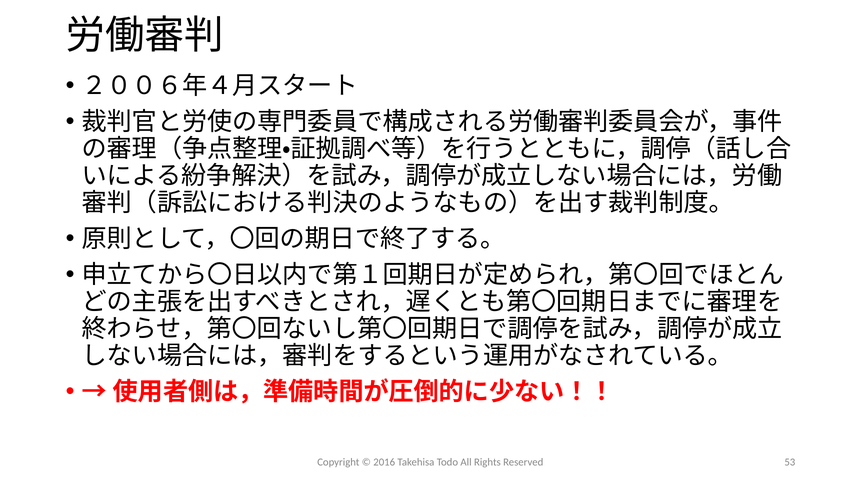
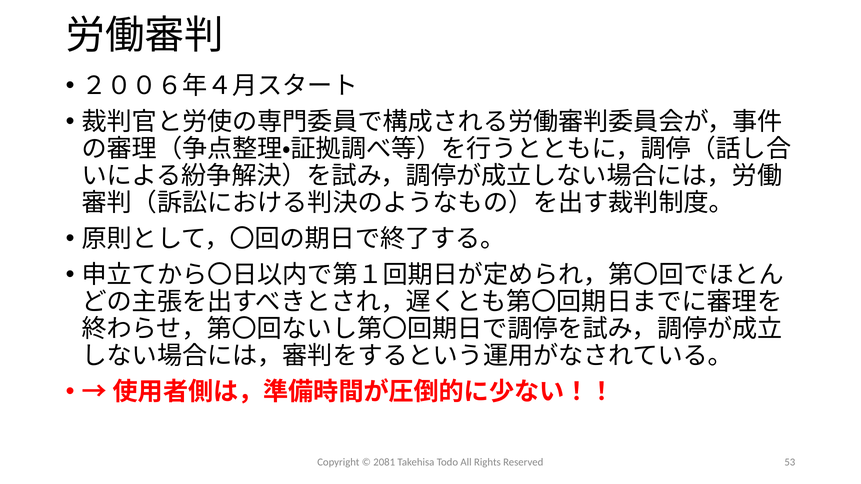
2016: 2016 -> 2081 (384, 463)
